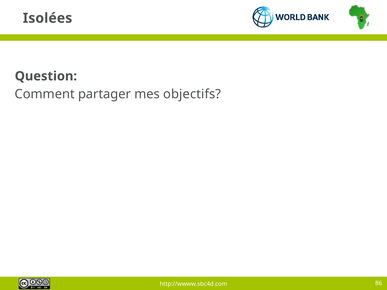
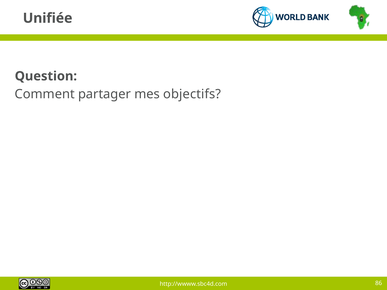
Isolées: Isolées -> Unifiée (48, 18)
